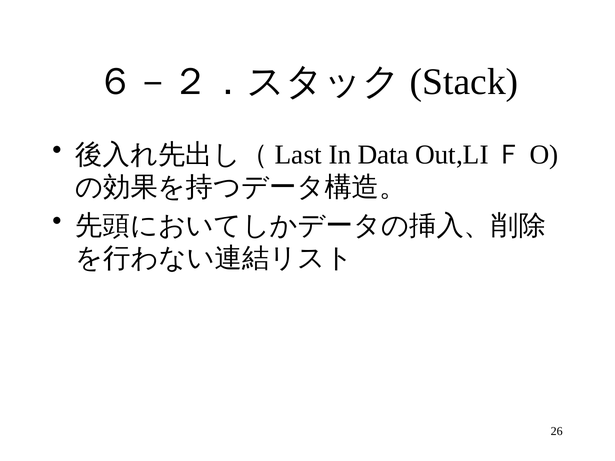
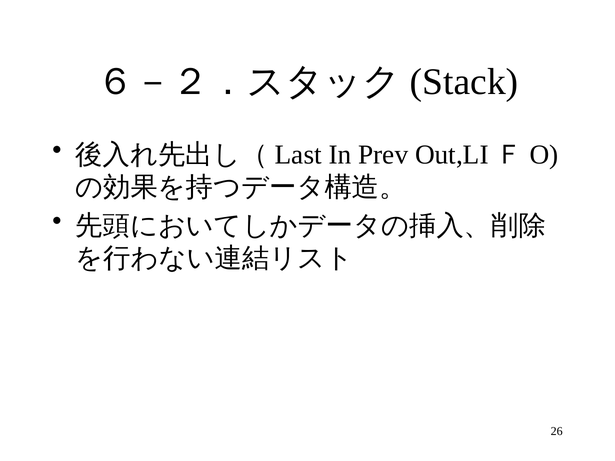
Data: Data -> Prev (383, 155)
